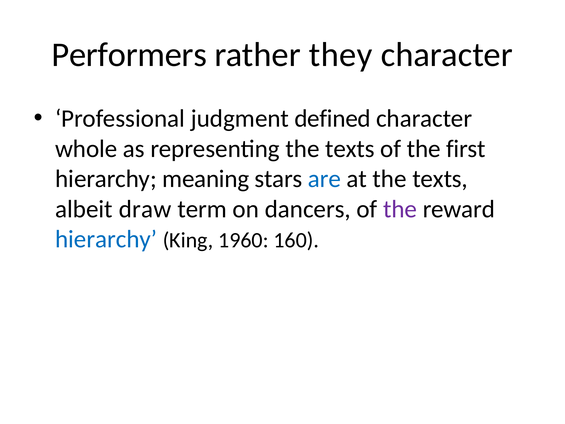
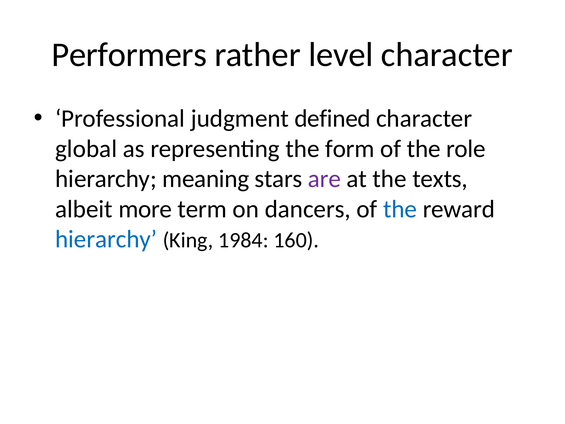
they: they -> level (341, 55)
whole: whole -> global (86, 149)
representing the texts: texts -> form (350, 149)
first: first -> role (466, 149)
are colour: blue -> purple (325, 179)
draw: draw -> more (145, 209)
the colour: purple -> blue (400, 209)
1960: 1960 -> 1984 (243, 240)
